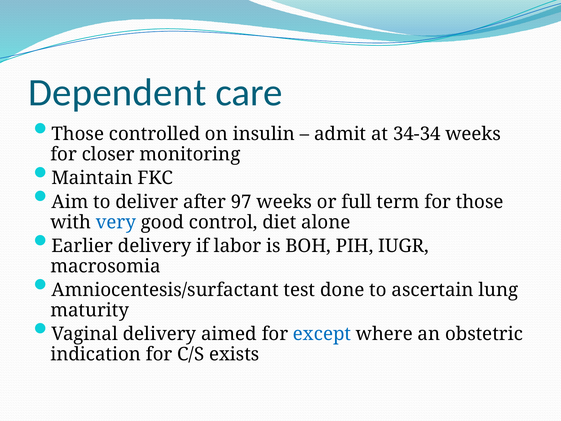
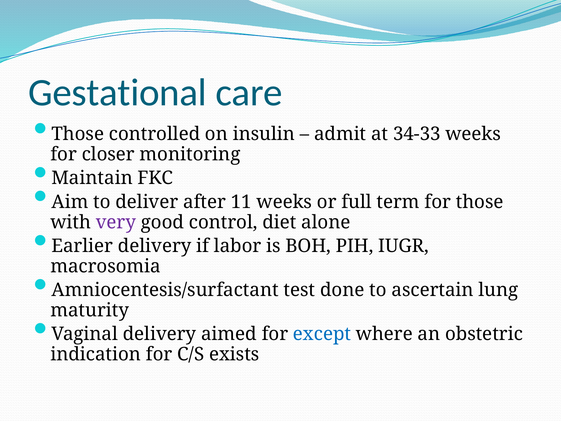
Dependent: Dependent -> Gestational (117, 93)
34-34: 34-34 -> 34-33 (417, 134)
97: 97 -> 11 (241, 202)
very colour: blue -> purple (116, 222)
